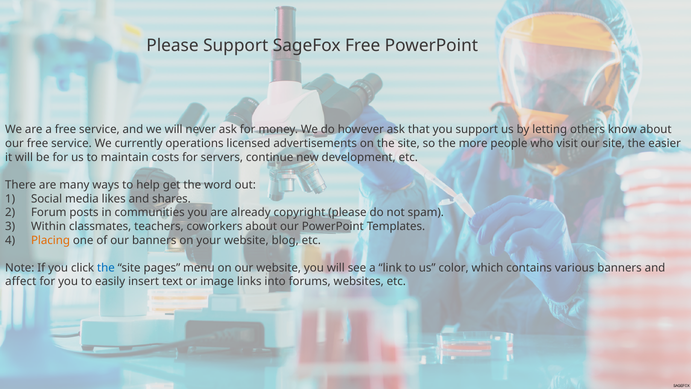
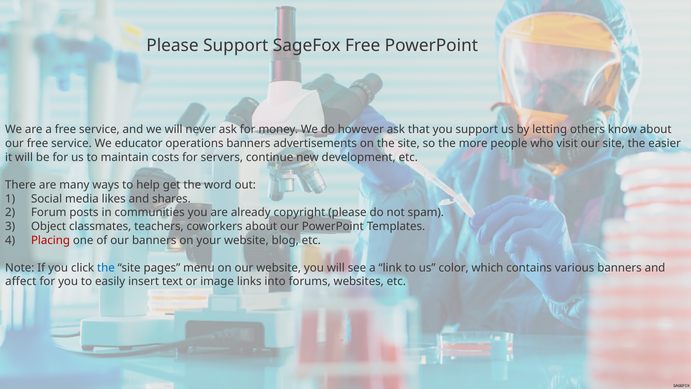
currently: currently -> educator (139, 143)
operations licensed: licensed -> banners (248, 143)
Within: Within -> Object (49, 226)
Placing colour: orange -> red (50, 240)
